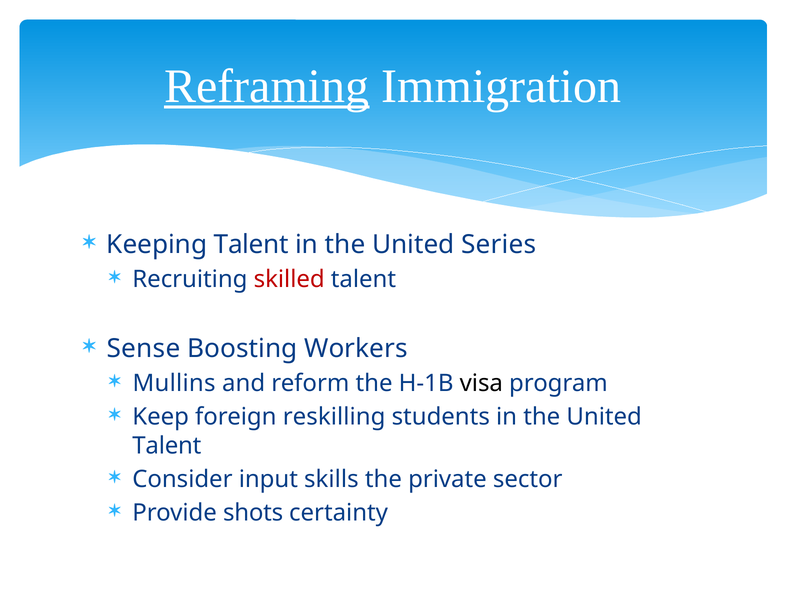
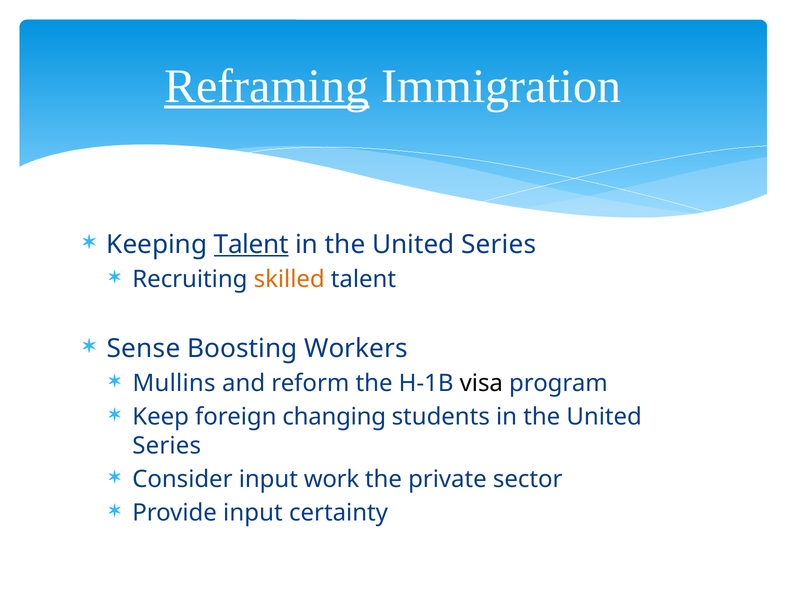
Talent underline: none -> present (251, 244)
skilled colour: red -> orange (289, 279)
reskilling: reskilling -> changing (334, 416)
Talent: Talent -> Series (167, 445)
skills: skills -> work (332, 479)
Provide shots: shots -> input (253, 512)
